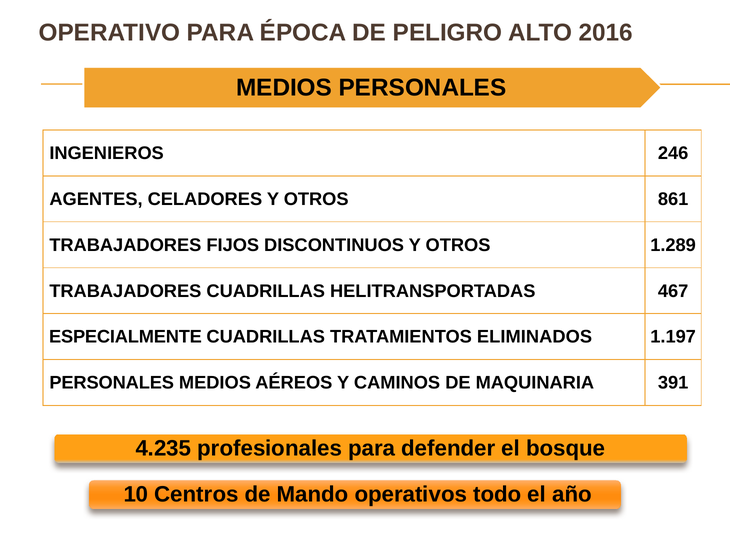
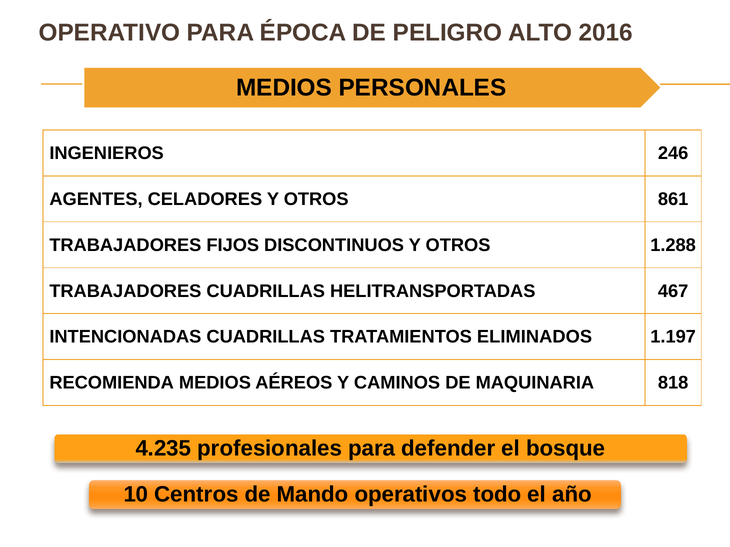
1.289: 1.289 -> 1.288 (673, 245)
ESPECIALMENTE: ESPECIALMENTE -> INTENCIONADAS (125, 337)
PERSONALES: PERSONALES -> RECOMIENDA (112, 383)
391: 391 -> 818 (673, 383)
